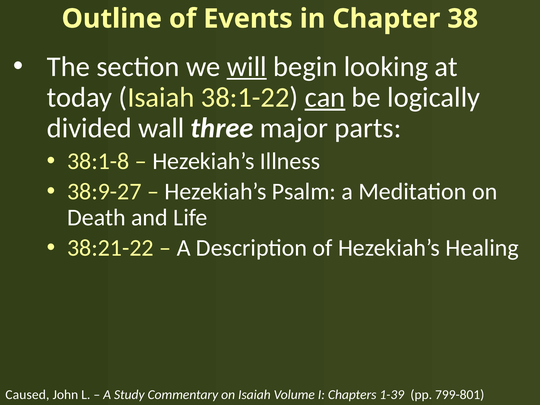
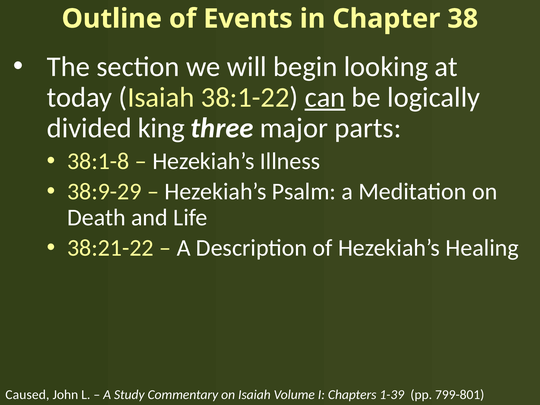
will underline: present -> none (247, 67)
wall: wall -> king (161, 128)
38:9-27: 38:9-27 -> 38:9-29 (104, 192)
